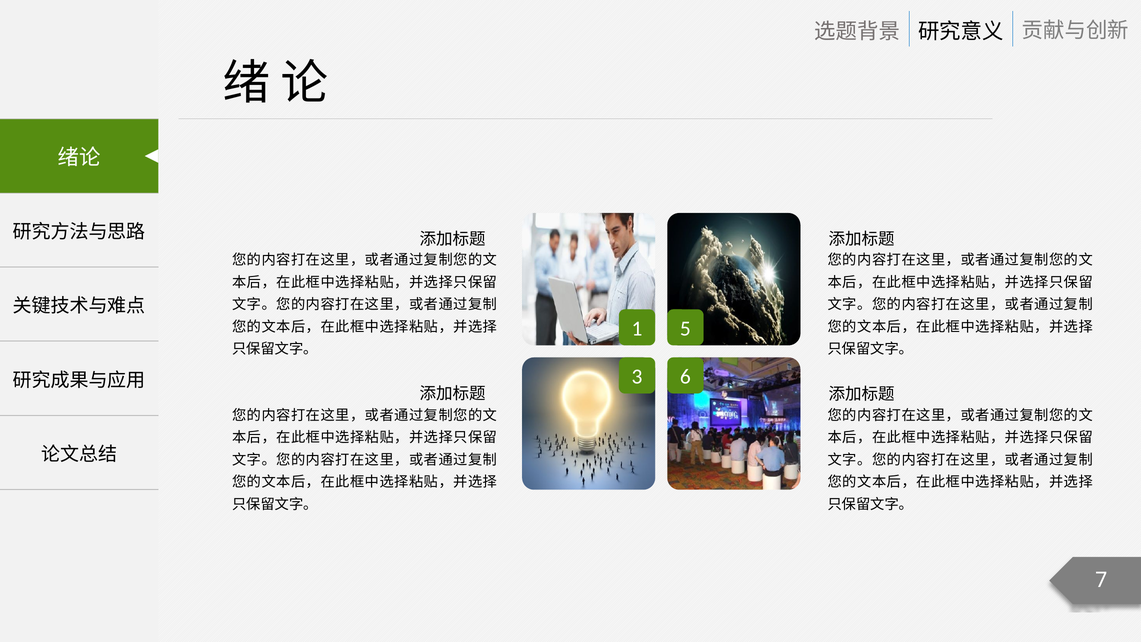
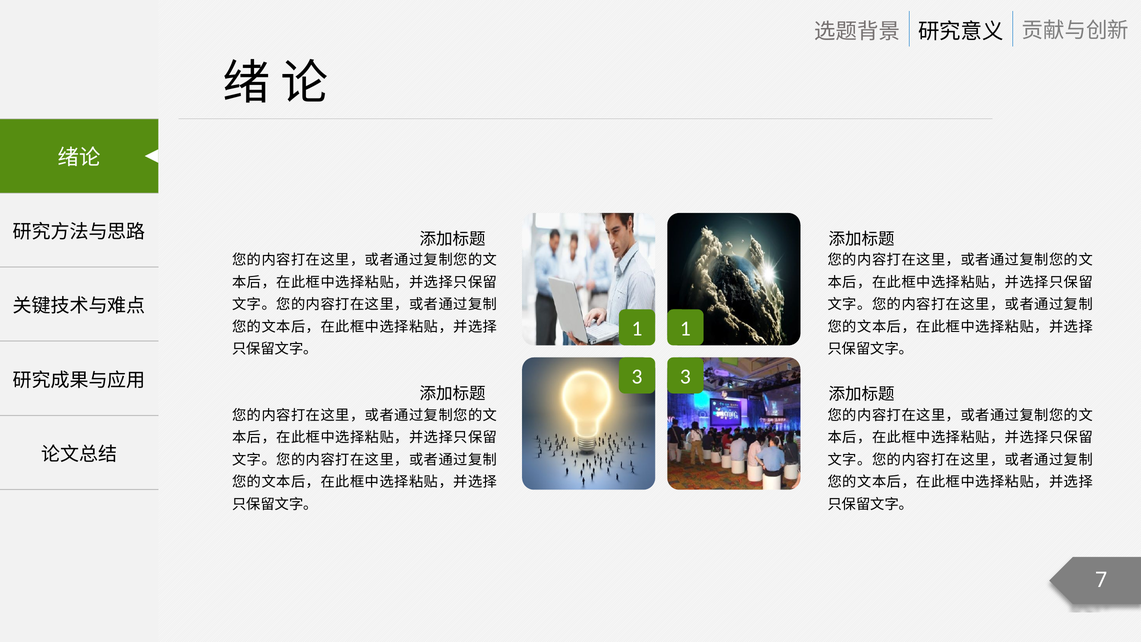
1 5: 5 -> 1 (685, 329)
3 6: 6 -> 3 (685, 377)
